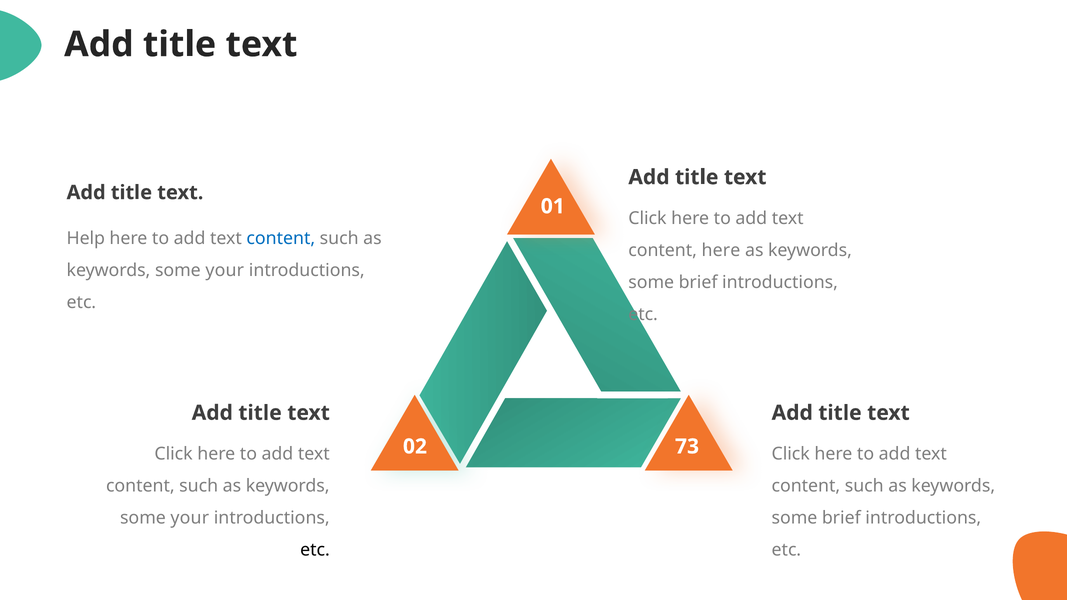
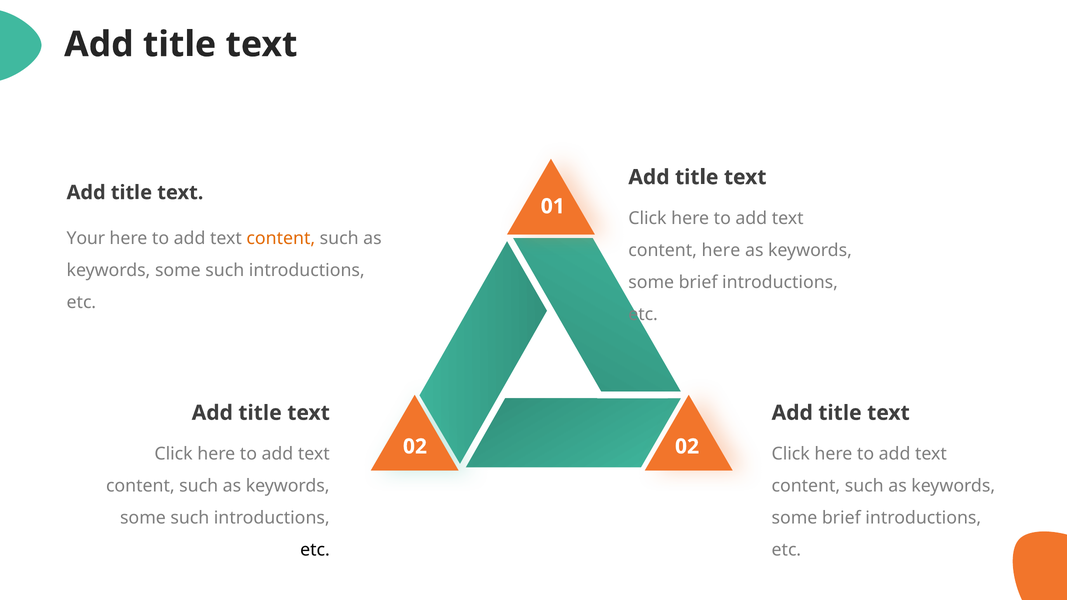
Help: Help -> Your (86, 238)
content colour: blue -> orange (281, 238)
your: your -> such (225, 270)
02 73: 73 -> 02 (687, 447)
your: your -> such (190, 518)
